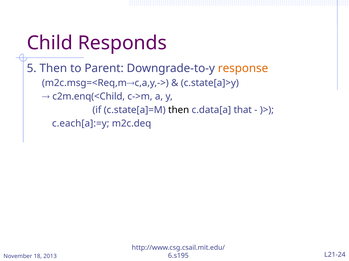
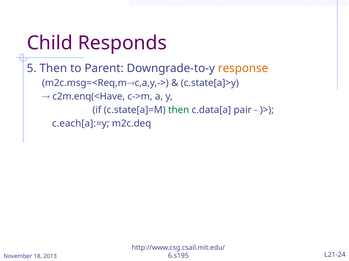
c2m.enq(<Child: c2m.enq(<Child -> c2m.enq(<Have (89, 97)
then colour: black -> green (179, 110)
that: that -> pair (243, 110)
